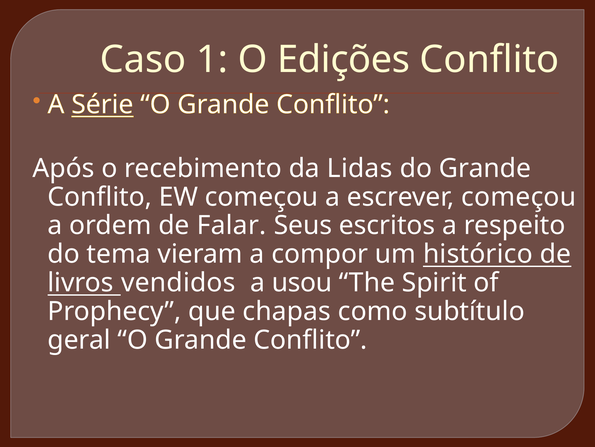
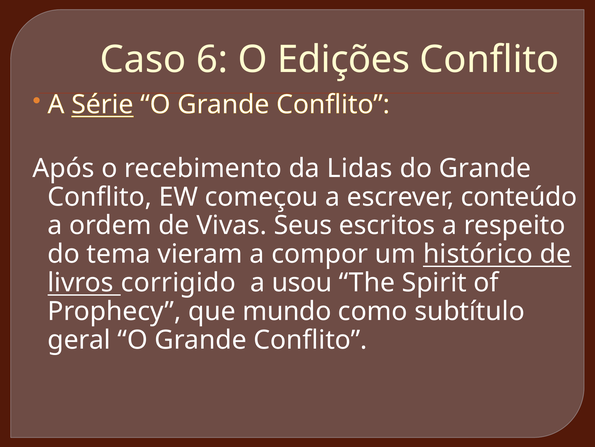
1: 1 -> 6 (212, 59)
escrever começou: começou -> conteúdo (519, 197)
Falar: Falar -> Vivas (232, 225)
vendidos: vendidos -> corrigido (178, 282)
chapas: chapas -> mundo (287, 311)
